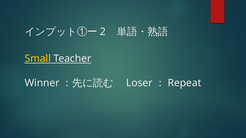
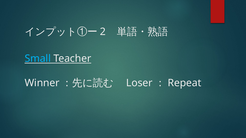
Small colour: yellow -> light blue (38, 59)
